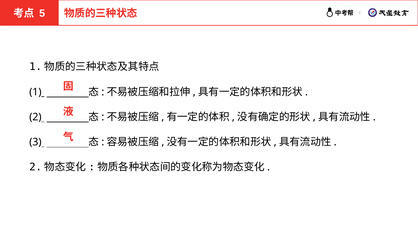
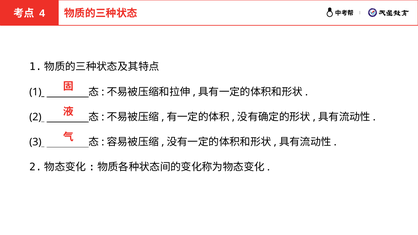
5: 5 -> 4 (42, 13)
